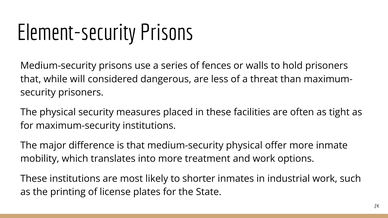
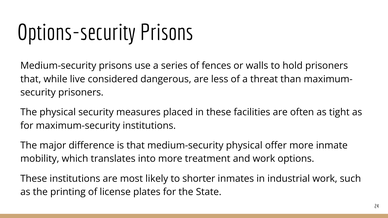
Element-security: Element-security -> Options-security (76, 33)
will: will -> live (78, 79)
